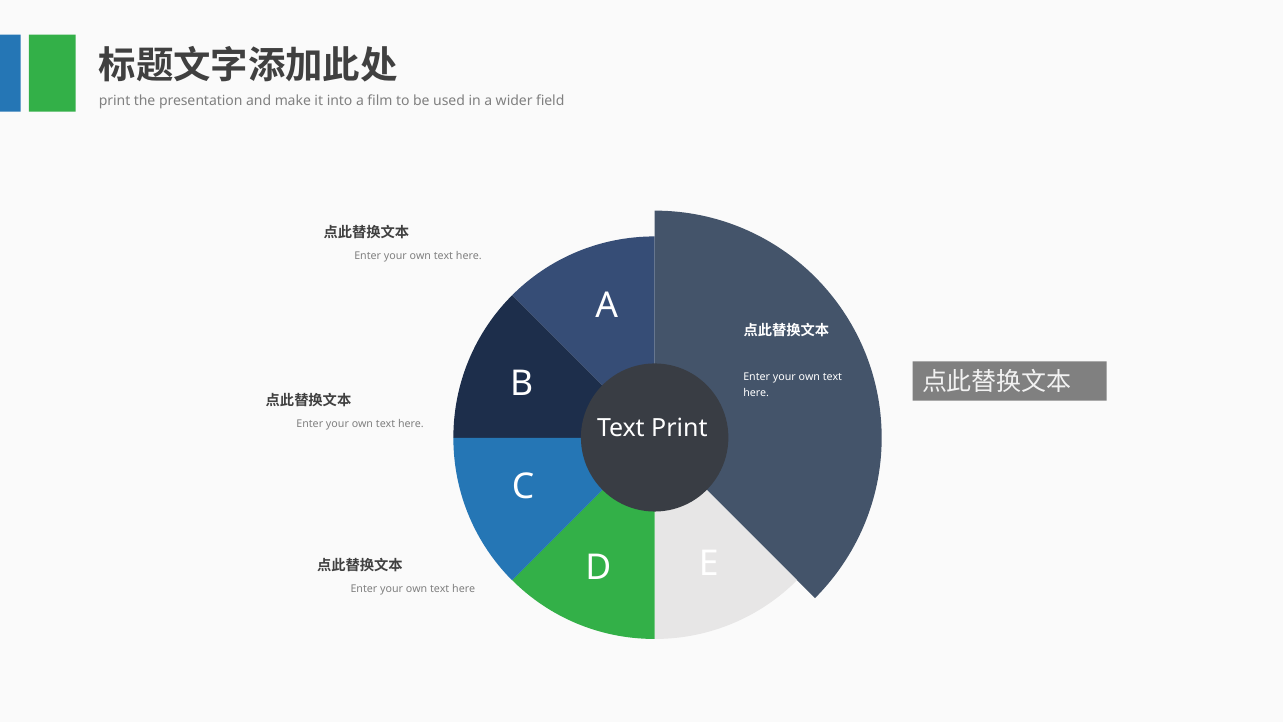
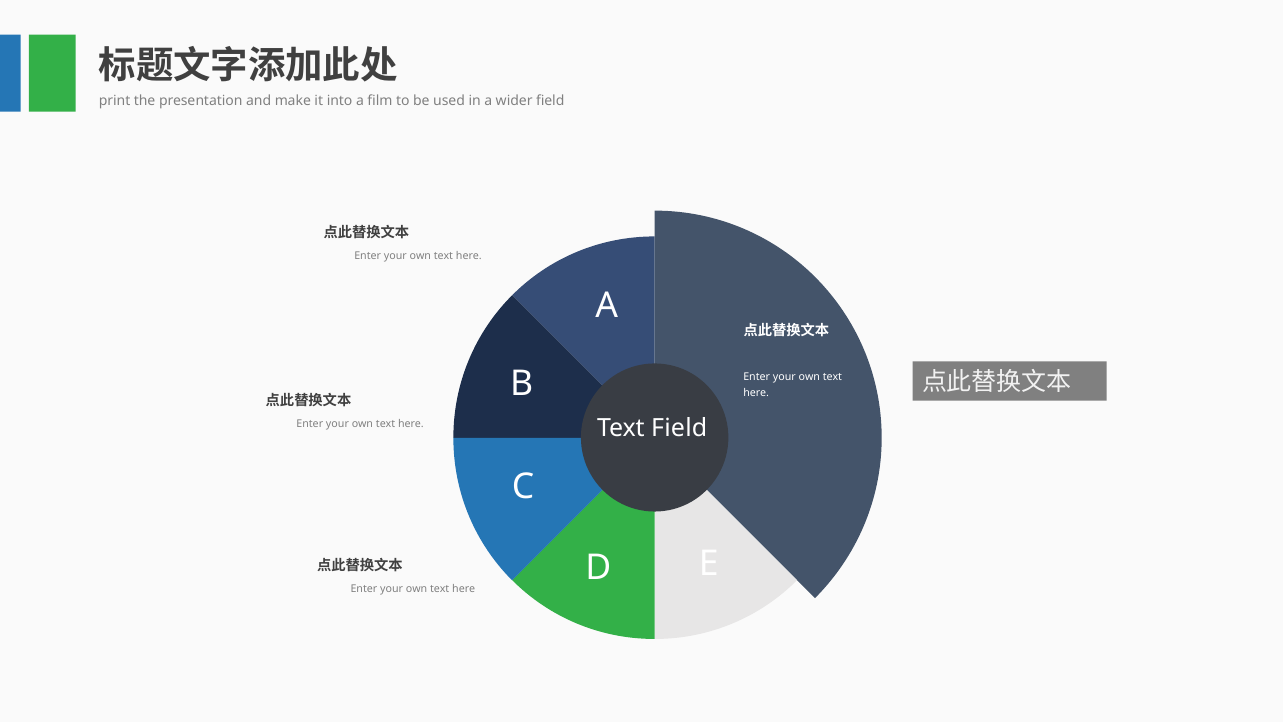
Text Print: Print -> Field (679, 429)
